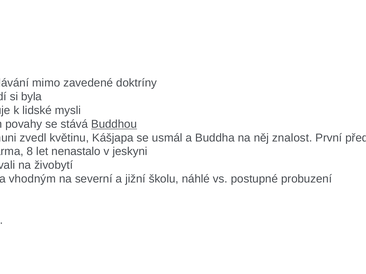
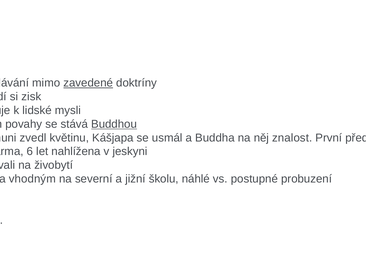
zavedené underline: none -> present (88, 83)
byla: byla -> zisk (31, 97)
8: 8 -> 6 (30, 152)
nenastalo: nenastalo -> nahlížena (76, 152)
